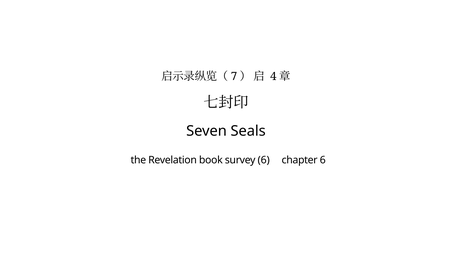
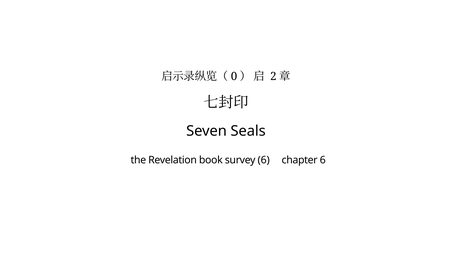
7: 7 -> 0 (234, 76)
4: 4 -> 2 (273, 76)
